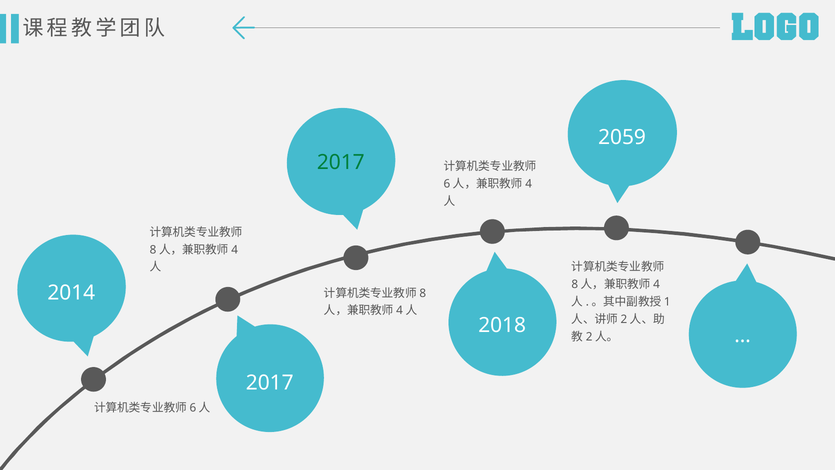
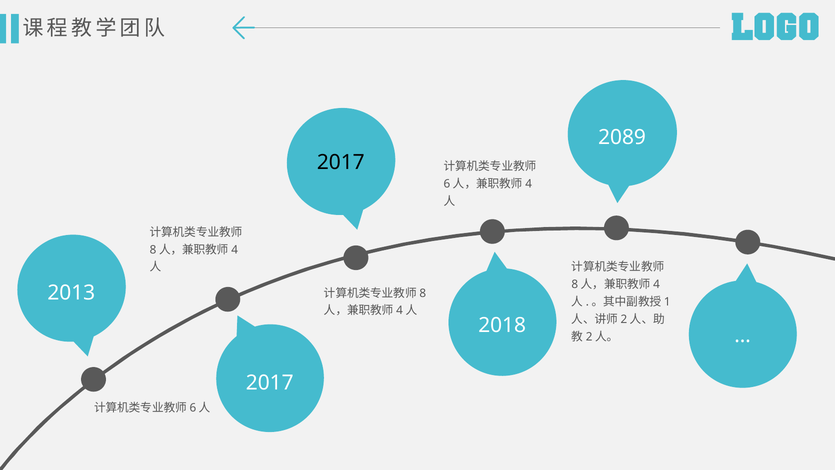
2059: 2059 -> 2089 (622, 137)
2017 colour: green -> black (341, 162)
2014: 2014 -> 2013 (71, 293)
